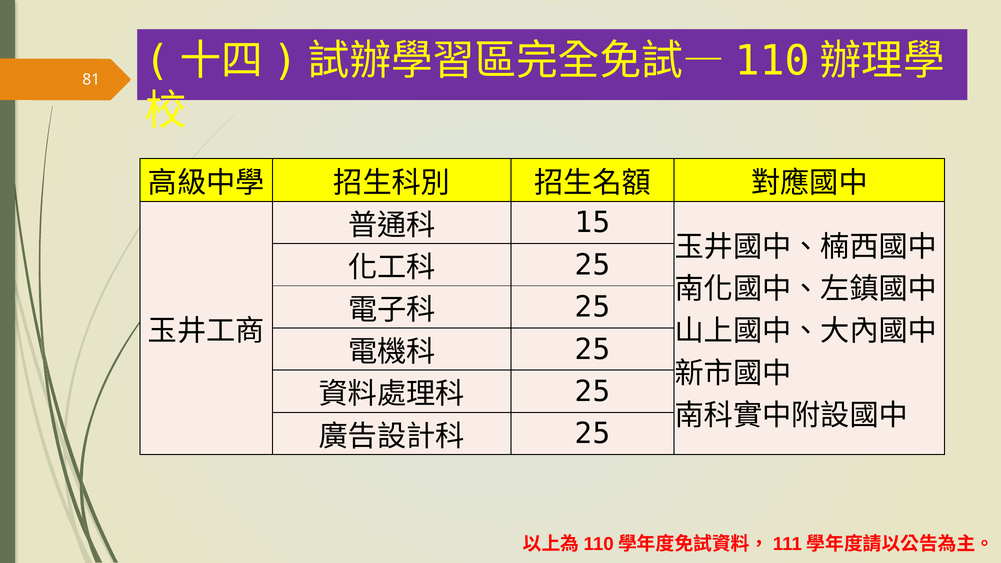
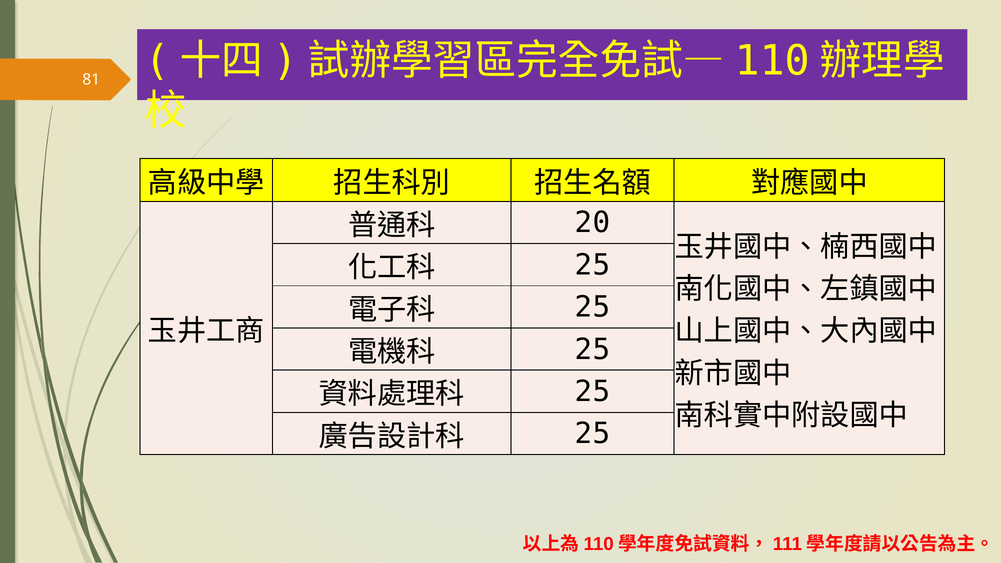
15: 15 -> 20 (593, 223)
